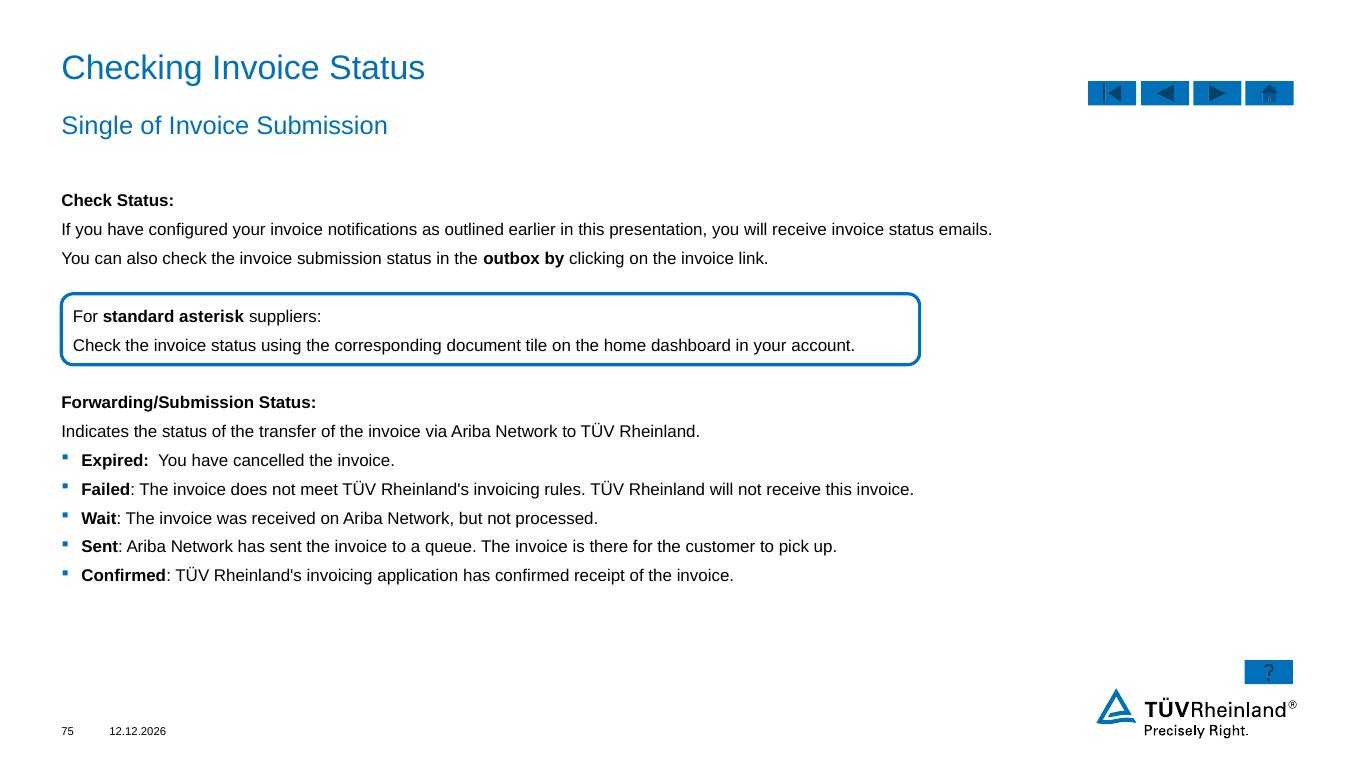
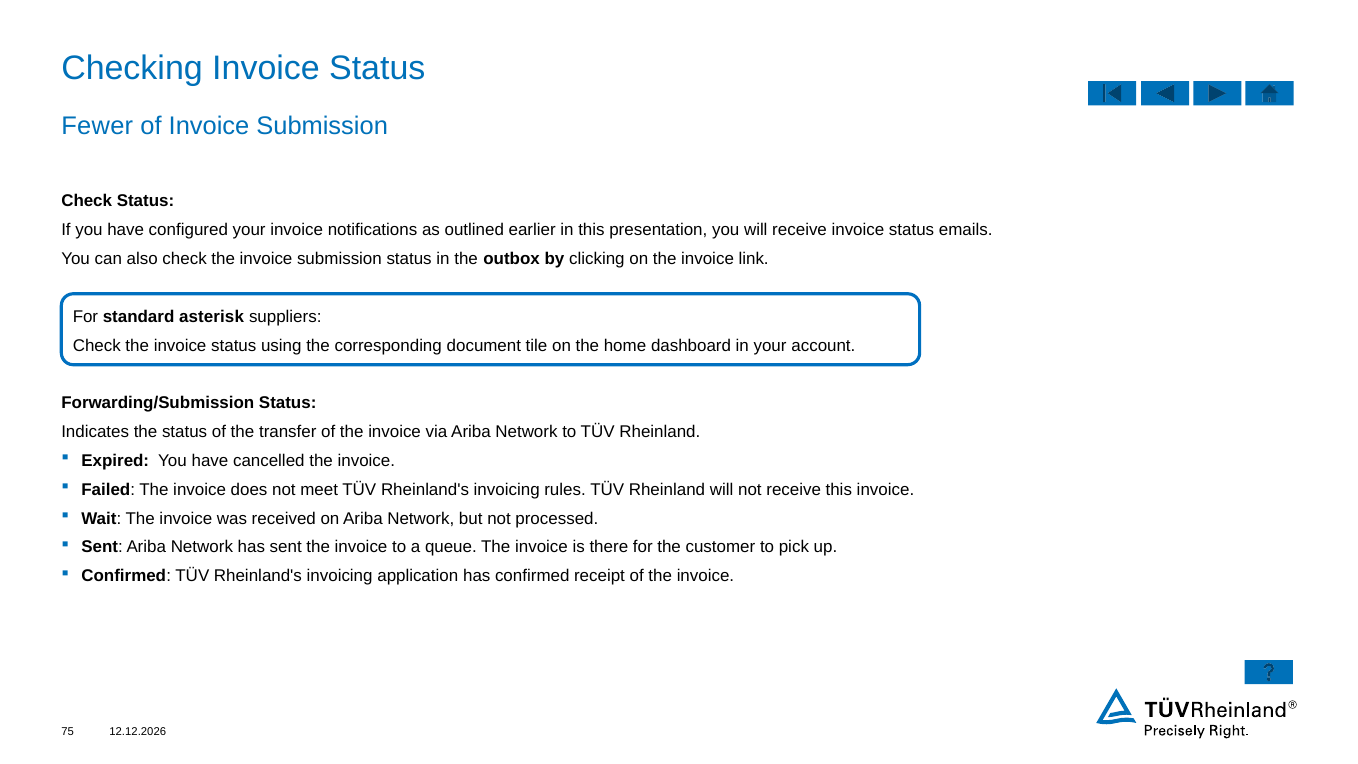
Single: Single -> Fewer (97, 127)
